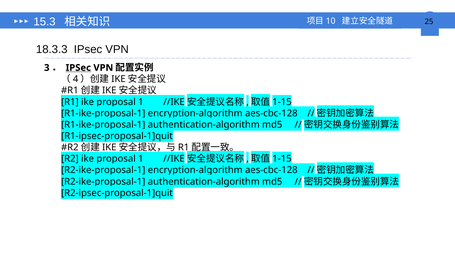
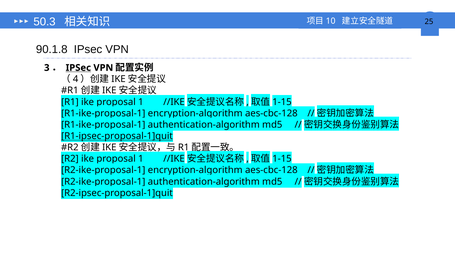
15.3: 15.3 -> 50.3 (45, 22)
18.3.3: 18.3.3 -> 90.1.8 (52, 49)
R1-ipsec-proposal-1]quit underline: none -> present (117, 136)
